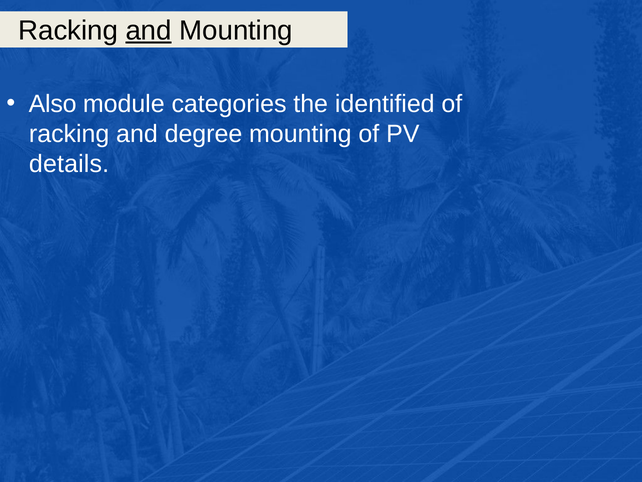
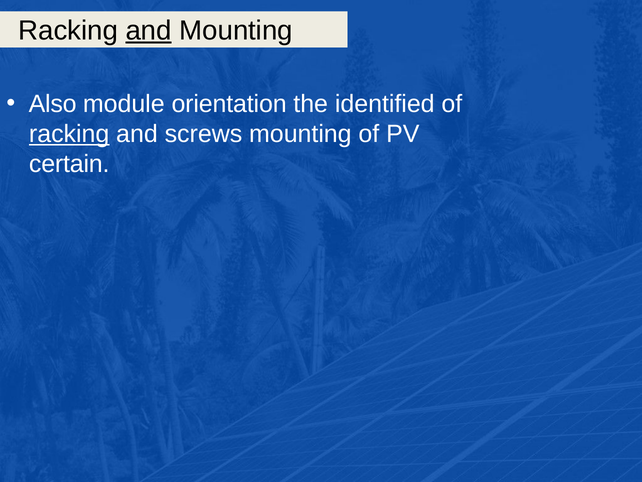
categories: categories -> orientation (229, 104)
racking underline: none -> present (69, 134)
degree: degree -> screws (203, 134)
details: details -> certain (69, 164)
